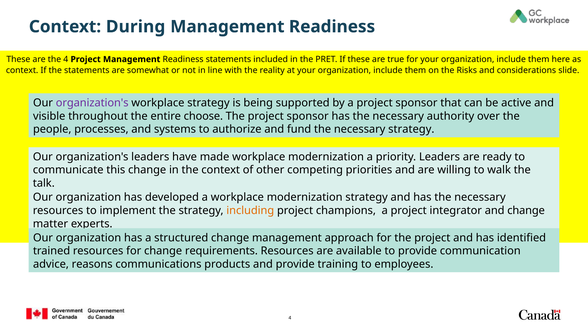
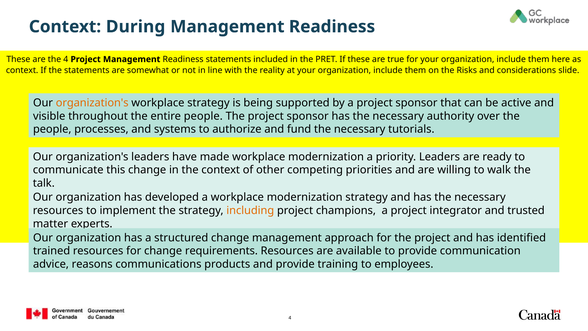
organization's colour: purple -> orange (92, 103)
entire choose: choose -> people (203, 116)
necessary strategy: strategy -> tutorials (411, 129)
and change: change -> trusted (526, 210)
